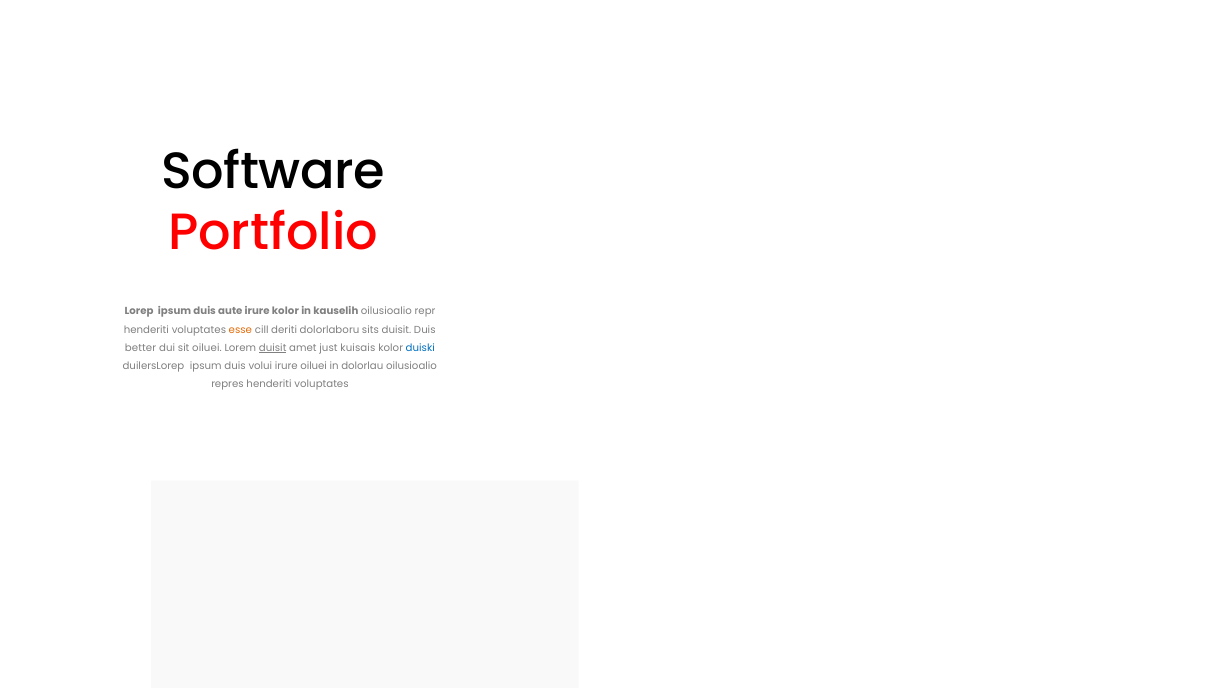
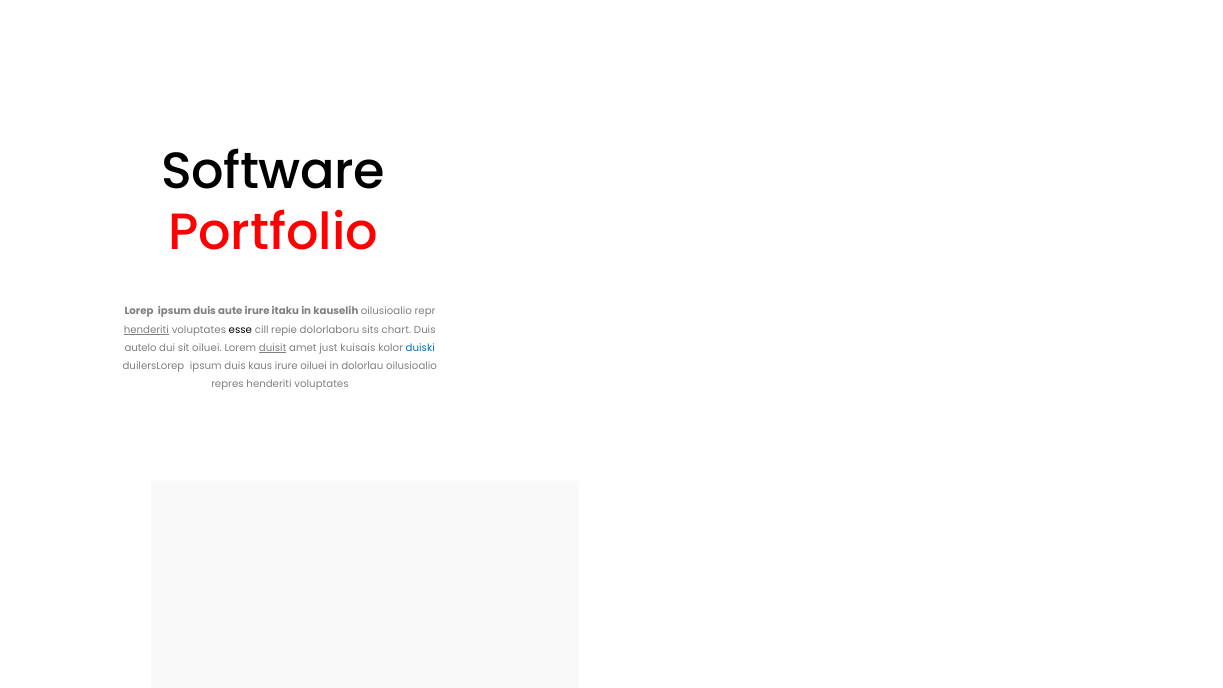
irure kolor: kolor -> itaku (285, 311)
henderiti underline: none -> present (146, 330)
esse colour: orange -> black (240, 330)
deriti: deriti -> repie (284, 330)
sits duisit: duisit -> chart (396, 330)
better: better -> autelo (141, 348)
volui: volui -> kaus (260, 366)
